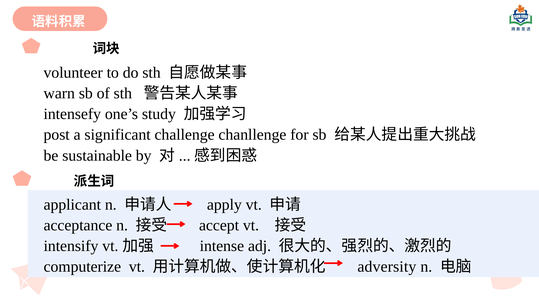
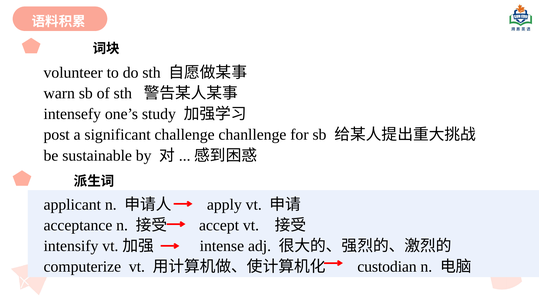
adversity: adversity -> custodian (387, 267)
